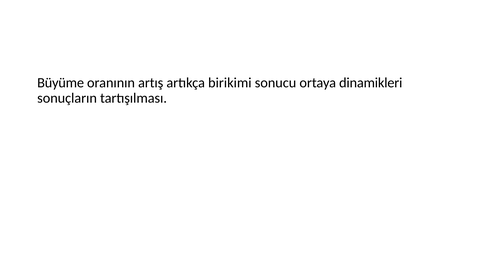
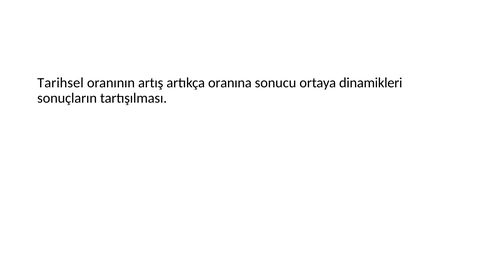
Büyüme: Büyüme -> Tarihsel (60, 83)
birikimi: birikimi -> oranına (230, 83)
